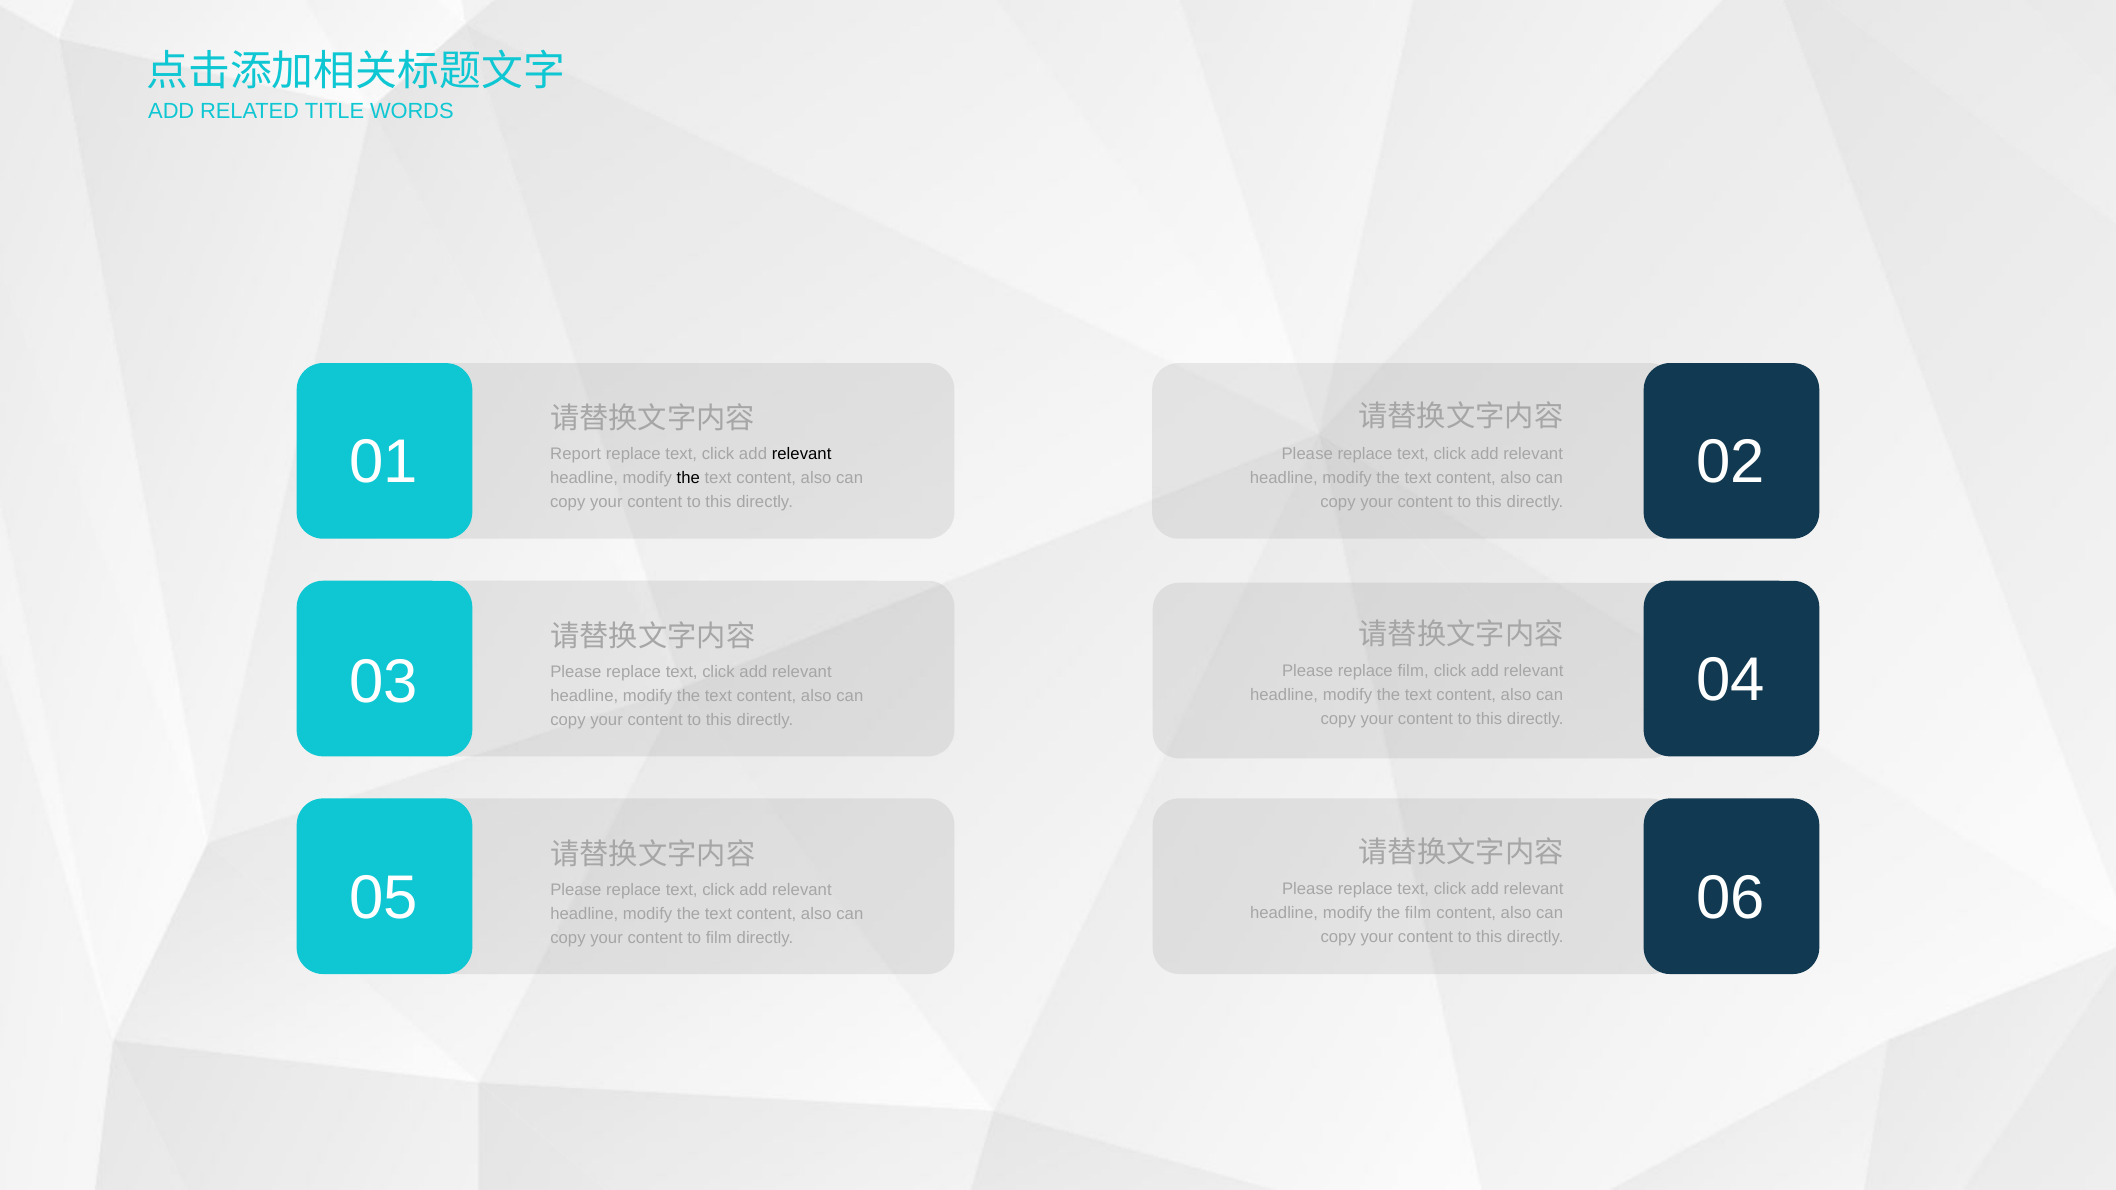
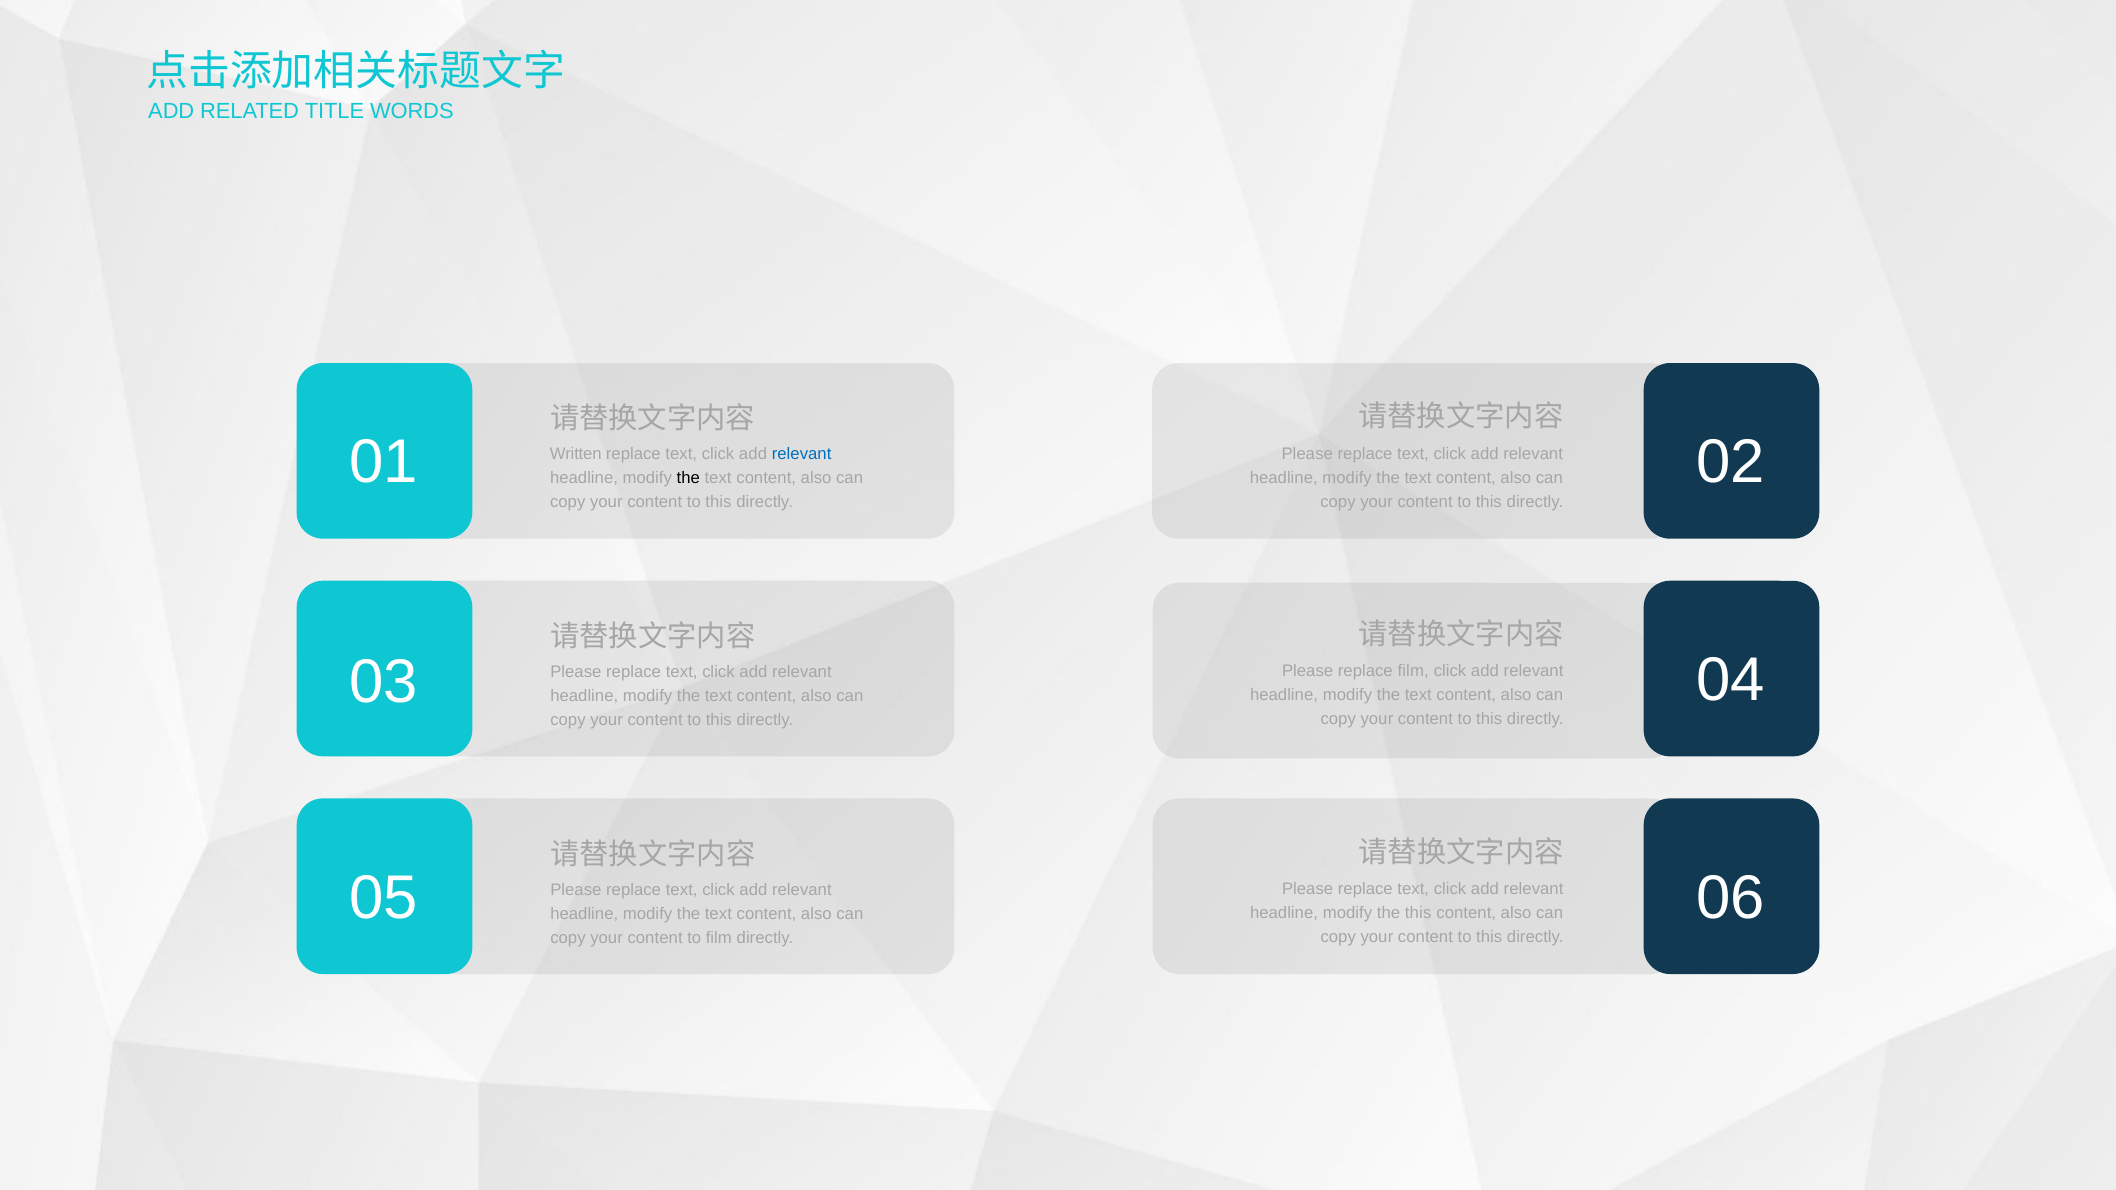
Report: Report -> Written (576, 454)
relevant colour: black -> blue (802, 454)
the film: film -> this (1418, 913)
